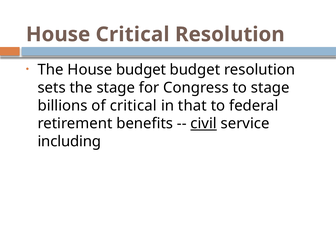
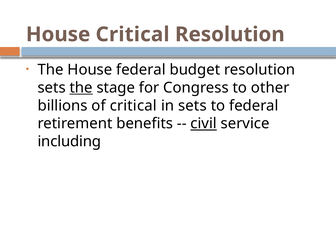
House budget: budget -> federal (141, 70)
the underline: none -> present (81, 88)
to stage: stage -> other (270, 88)
in that: that -> sets (192, 106)
